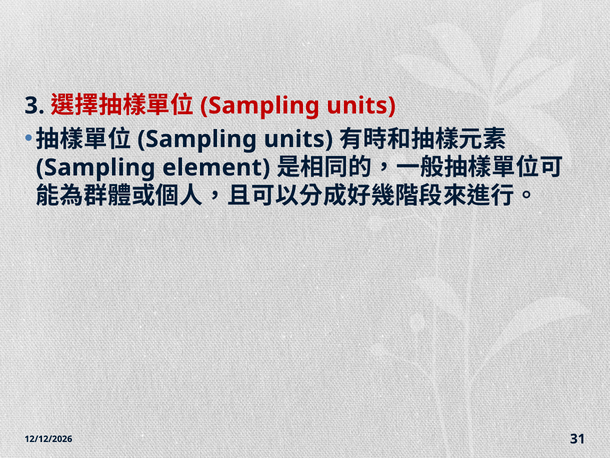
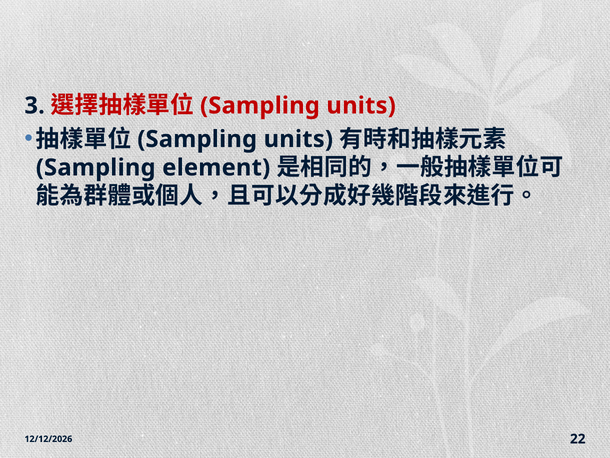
31: 31 -> 22 (578, 439)
